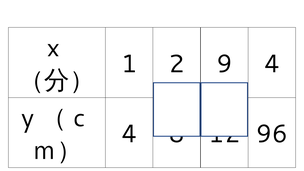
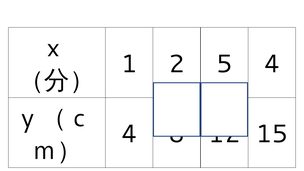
9: 9 -> 5 (224, 64)
96: 96 -> 15 (272, 134)
